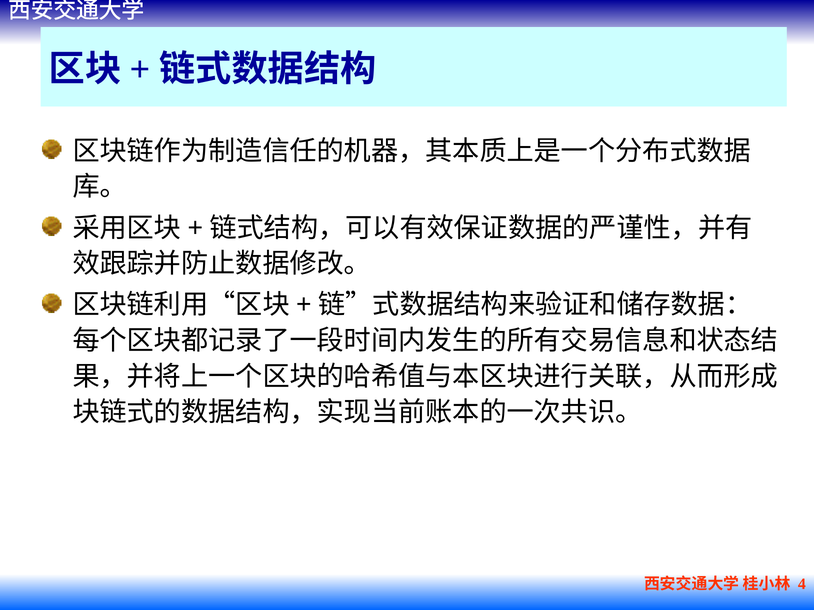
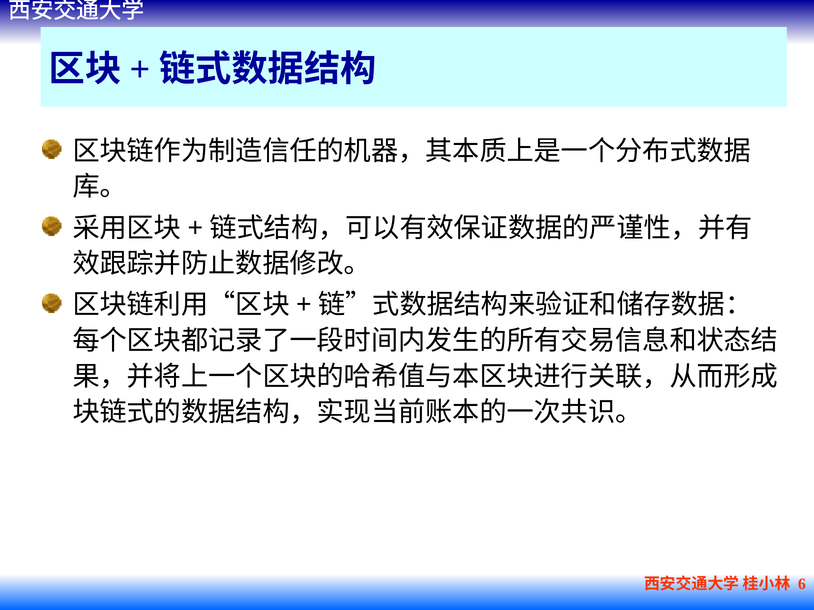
4: 4 -> 6 (802, 584)
